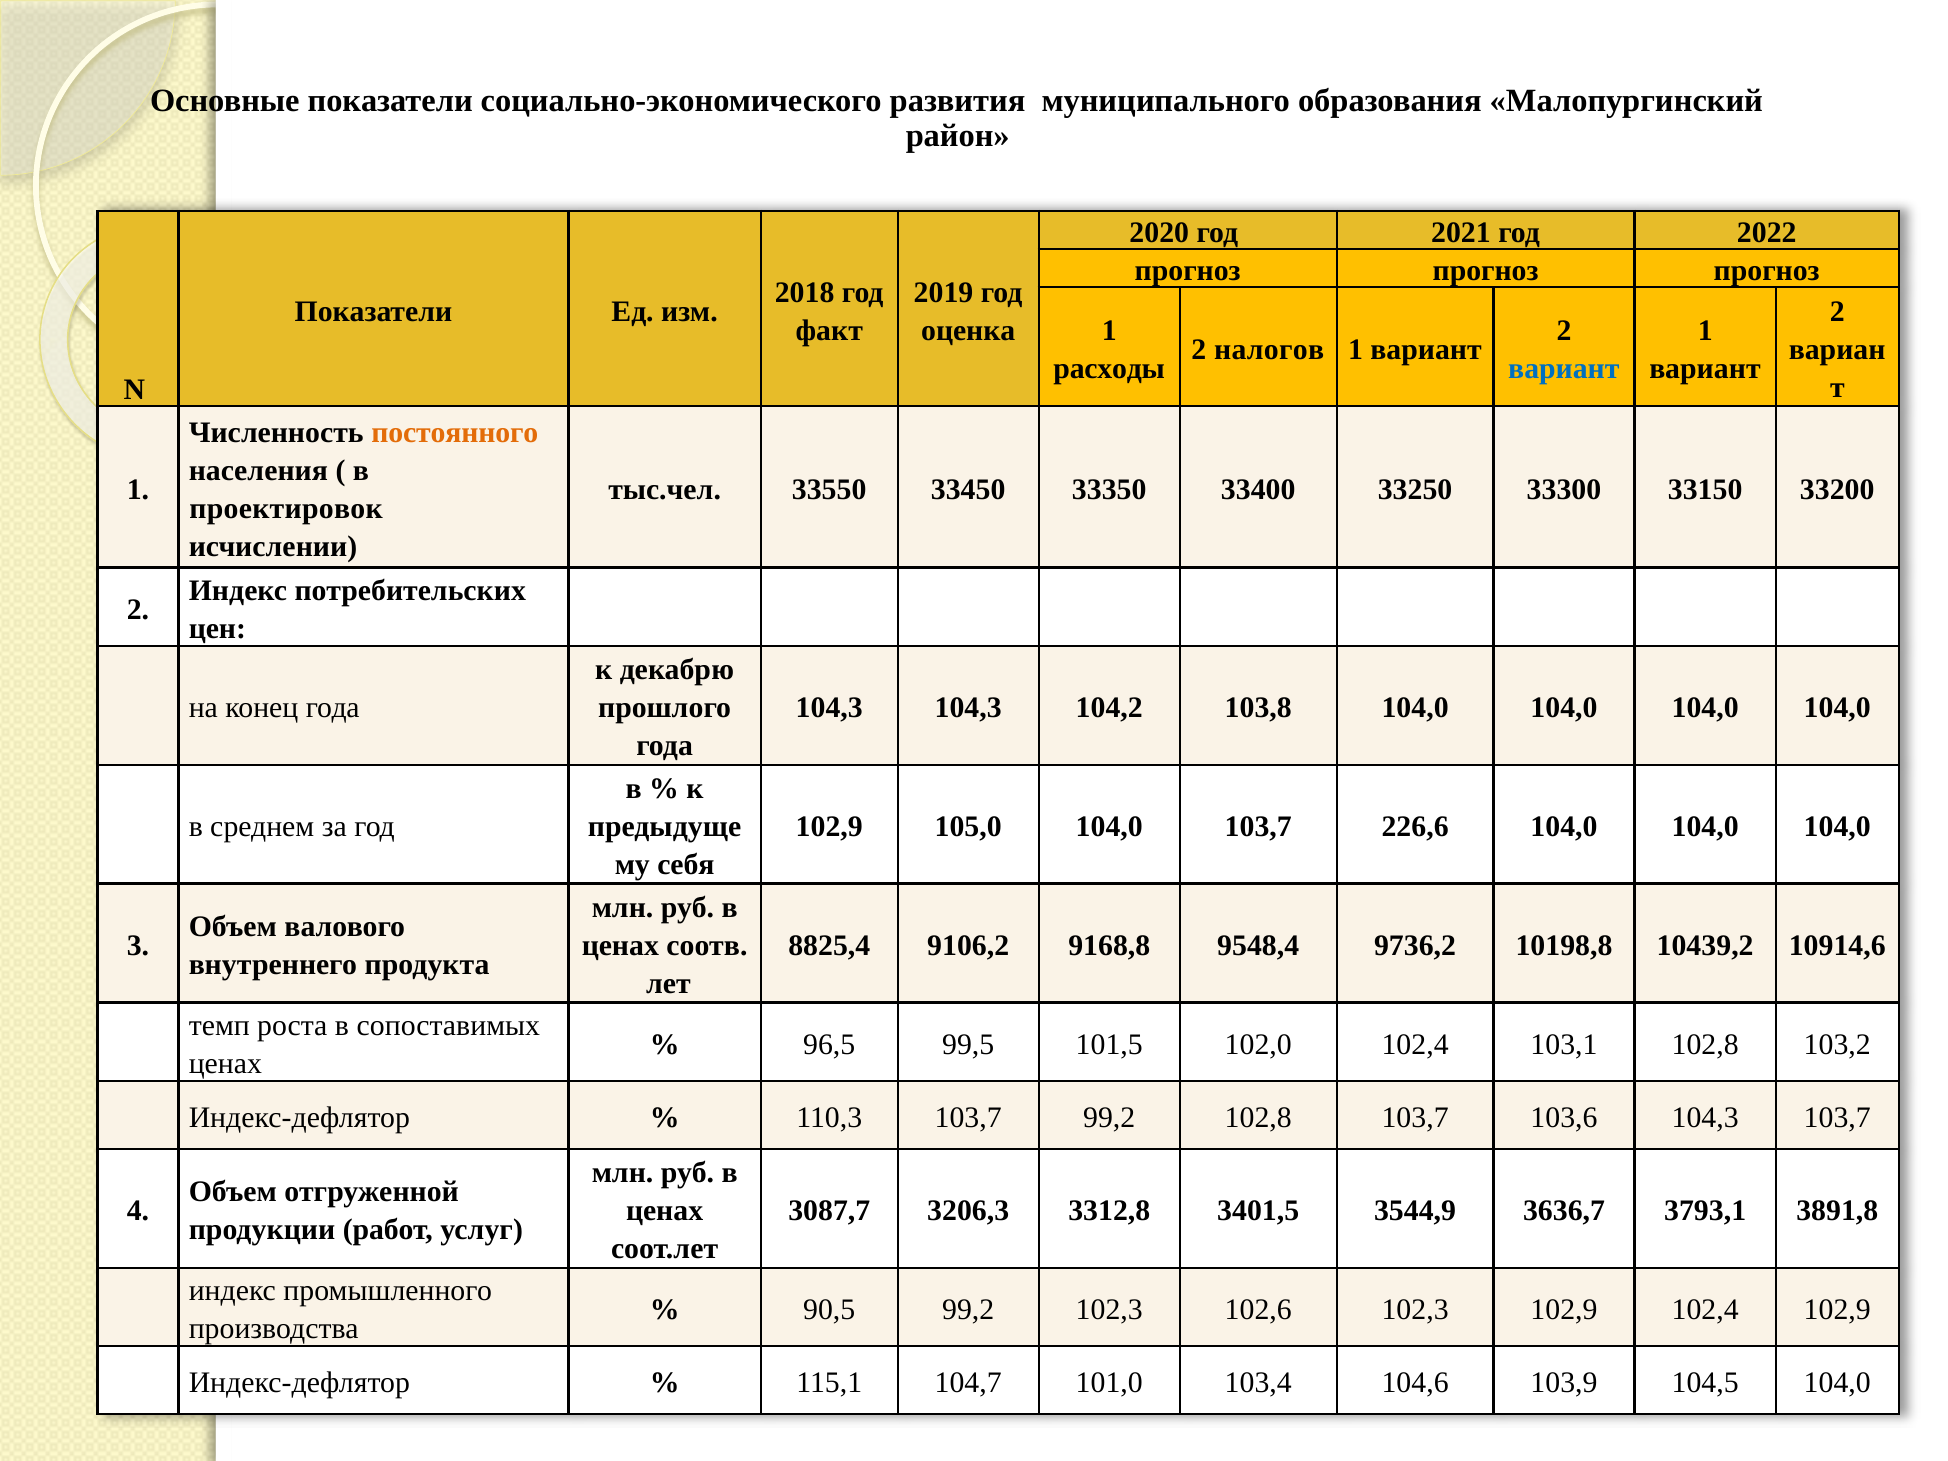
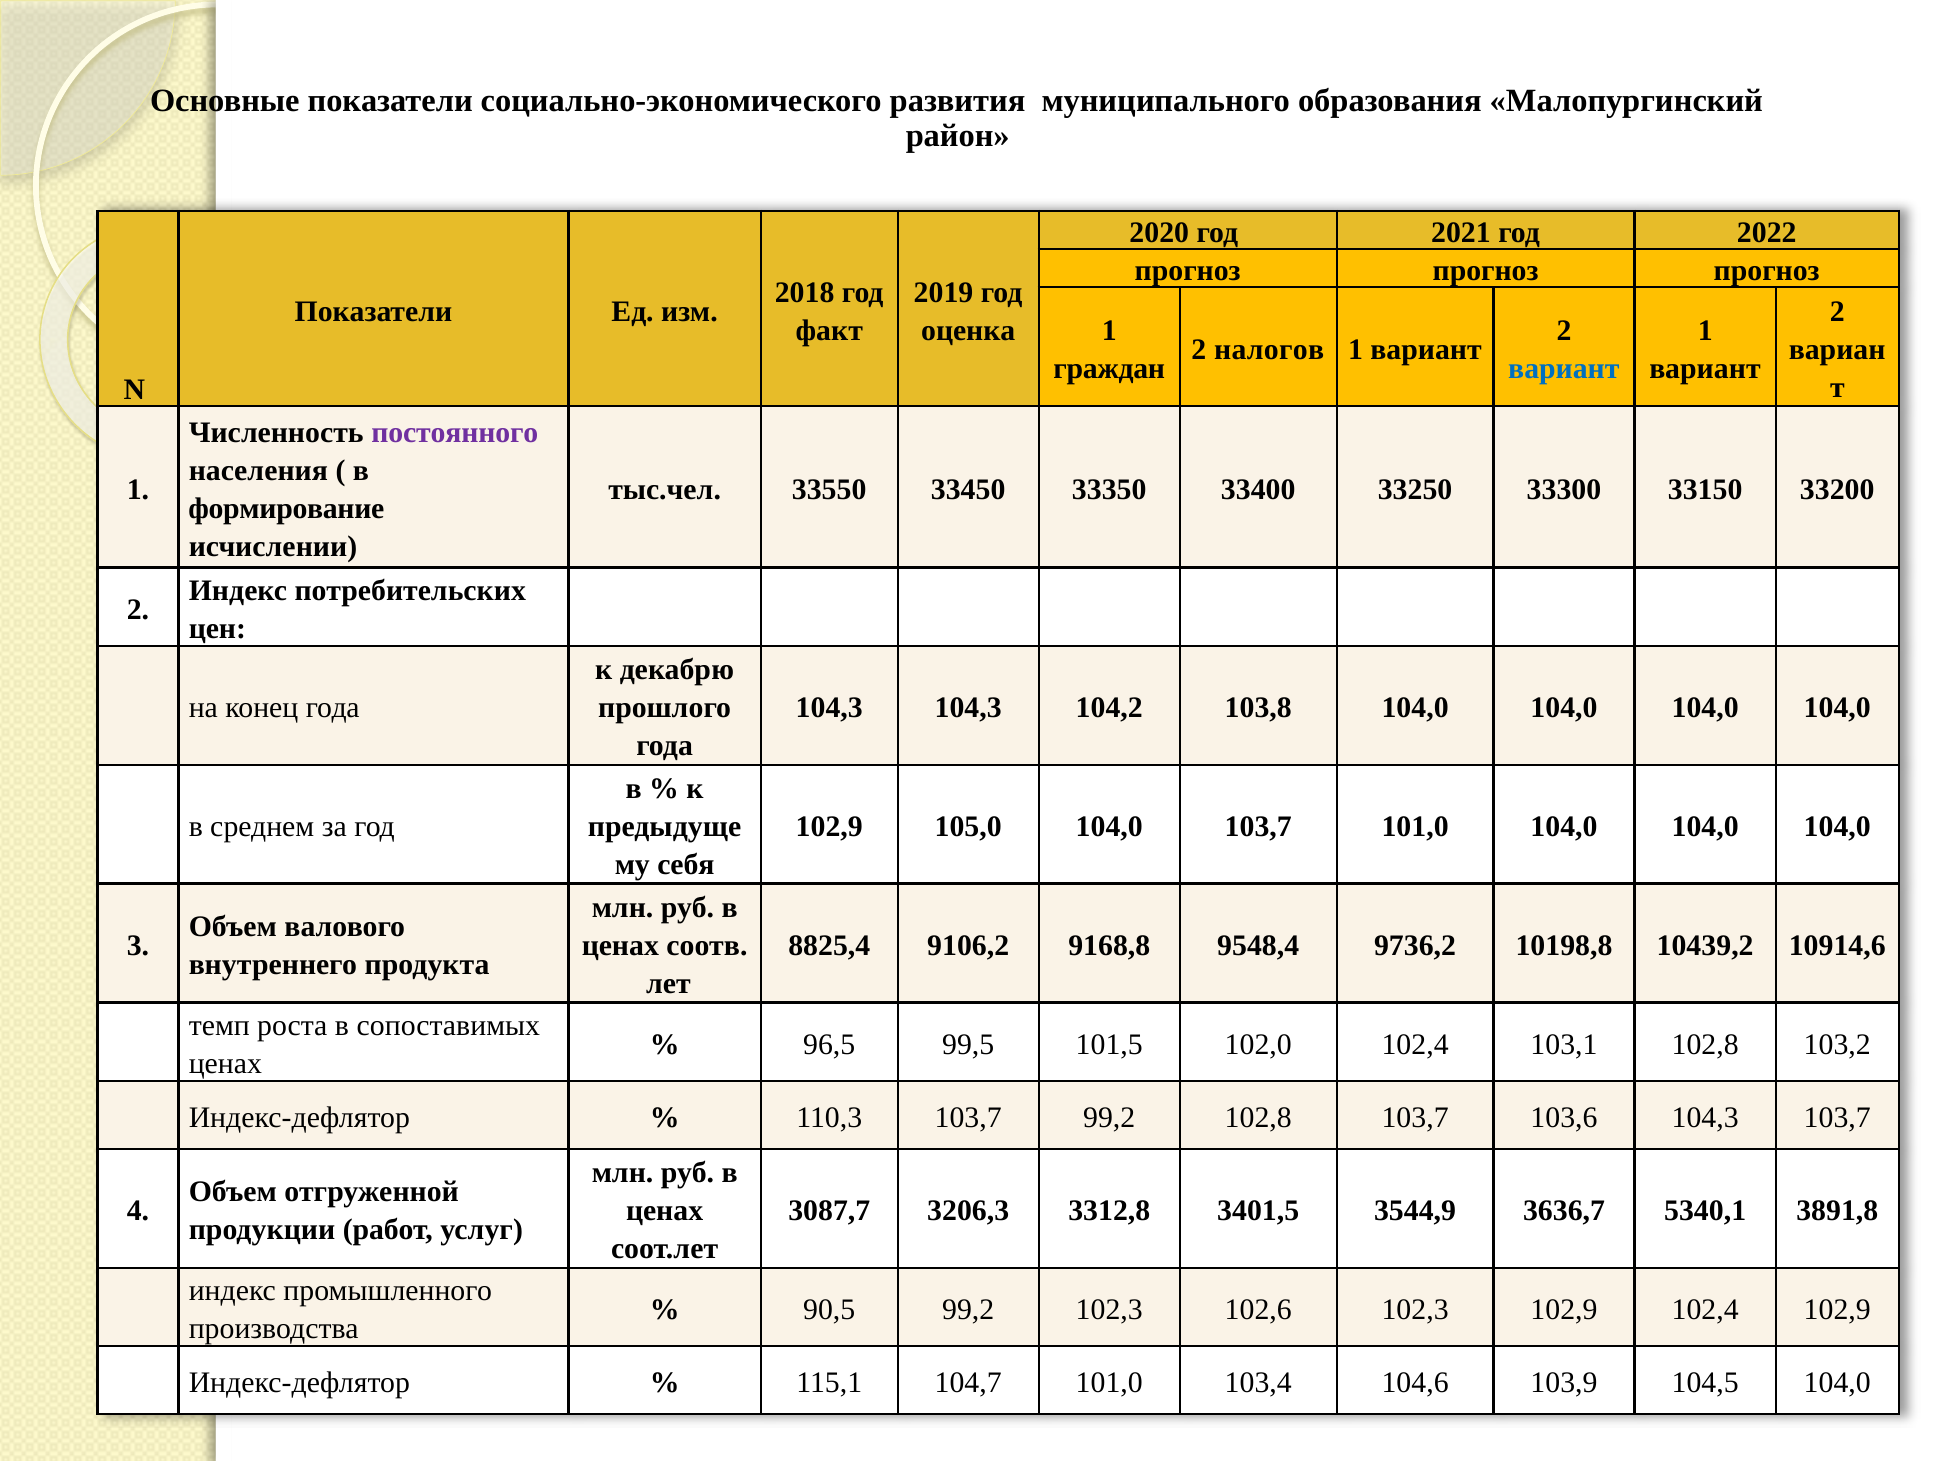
расходы: расходы -> граждан (1109, 368)
постоянного colour: orange -> purple (455, 432)
проектировок: проектировок -> формирование (286, 508)
103,7 226,6: 226,6 -> 101,0 (1415, 827)
3793,1: 3793,1 -> 5340,1 (1705, 1211)
